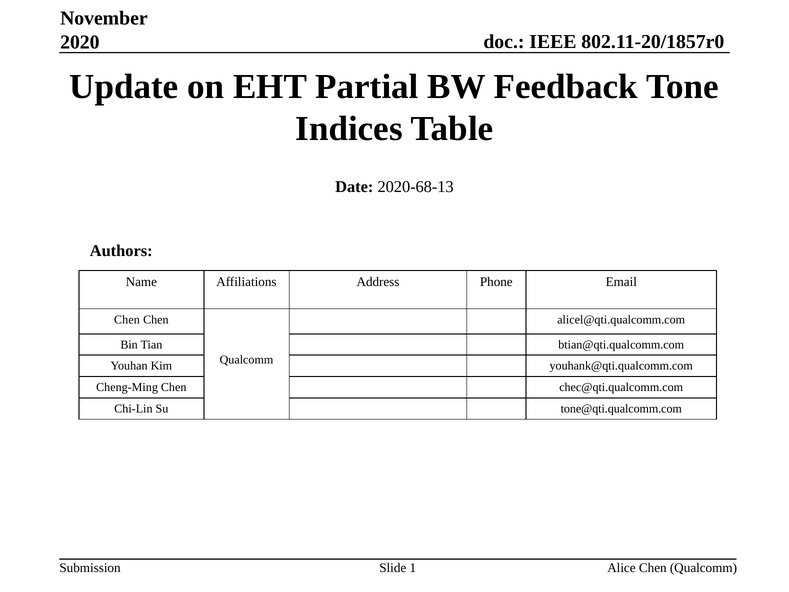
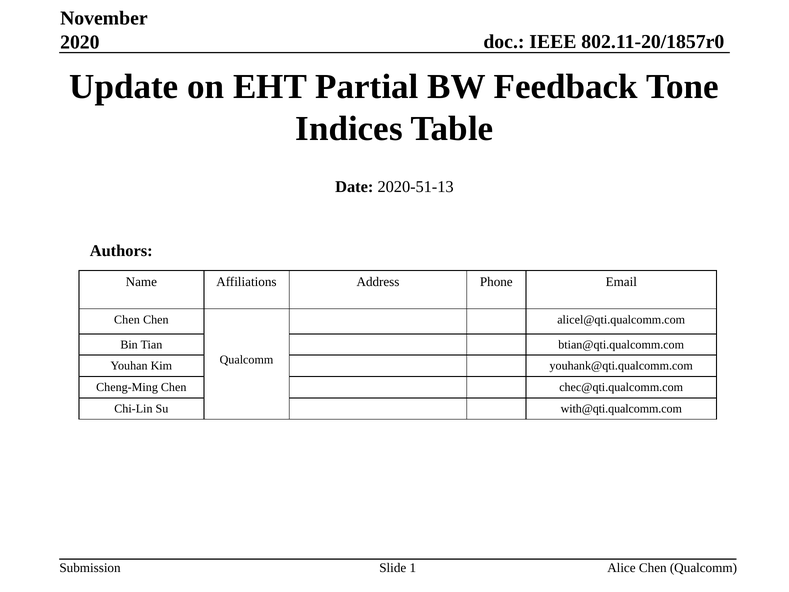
2020-68-13: 2020-68-13 -> 2020-51-13 (416, 187)
tone@qti.qualcomm.com: tone@qti.qualcomm.com -> with@qti.qualcomm.com (621, 408)
